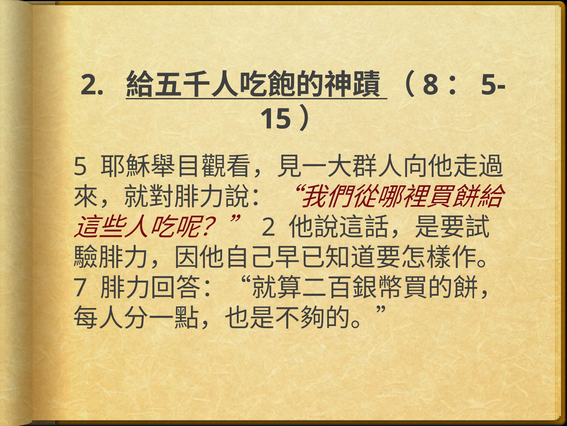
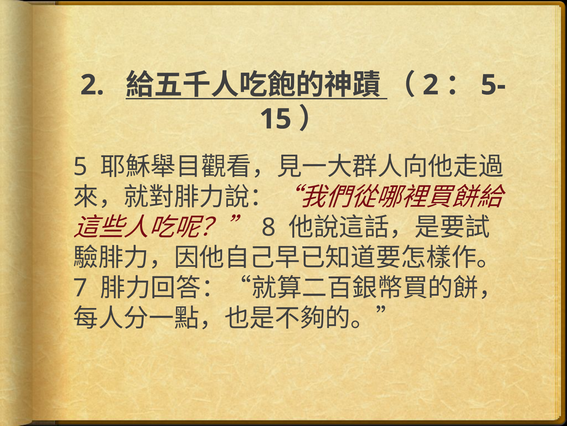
8: 8 -> 2 (431, 85)
2: 2 -> 8 (269, 227)
